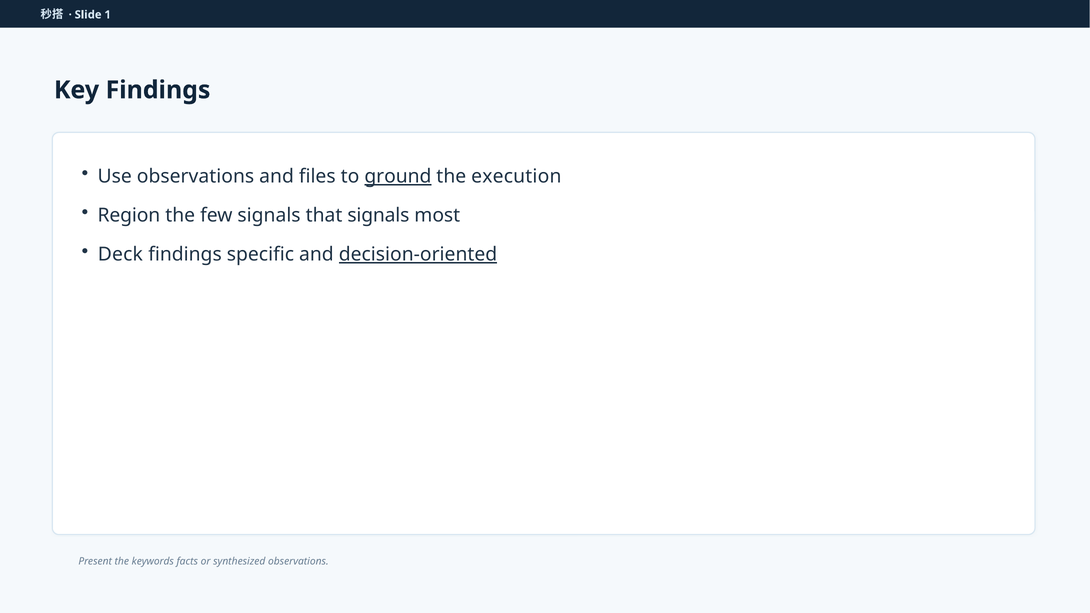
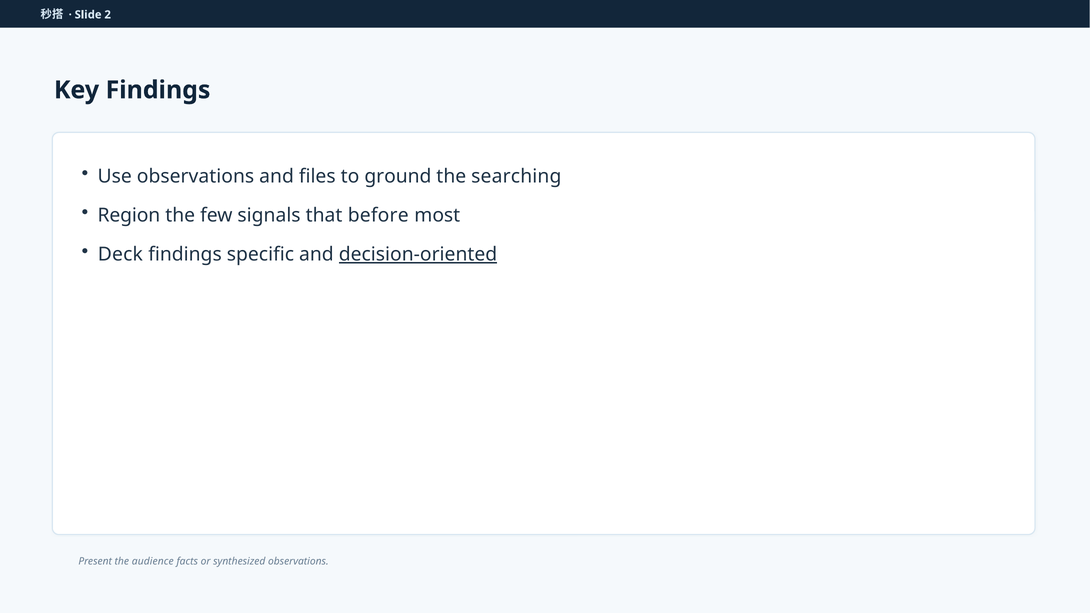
1: 1 -> 2 (108, 15)
ground underline: present -> none (398, 176)
execution: execution -> searching (516, 176)
that signals: signals -> before (378, 215)
keywords: keywords -> audience (153, 561)
